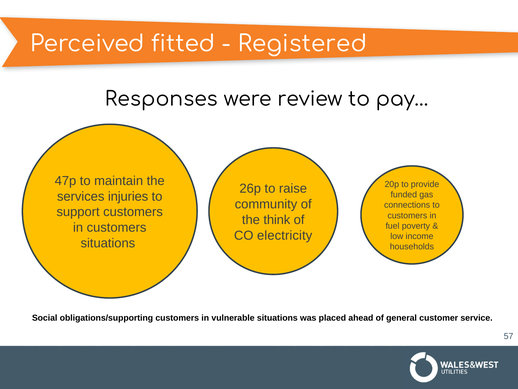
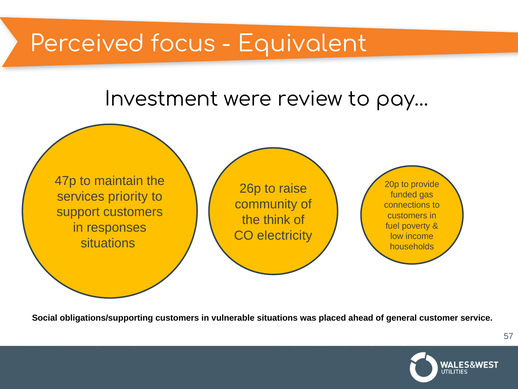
fitted: fitted -> focus (183, 44)
Registered: Registered -> Equivalent (302, 44)
Responses: Responses -> Investment (162, 99)
injuries: injuries -> priority (128, 196)
in customers: customers -> responses (117, 227)
